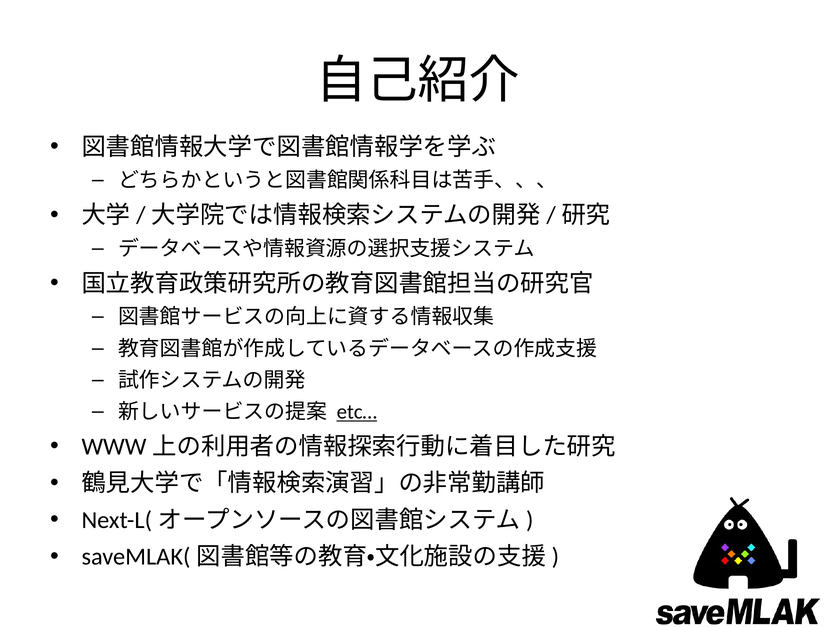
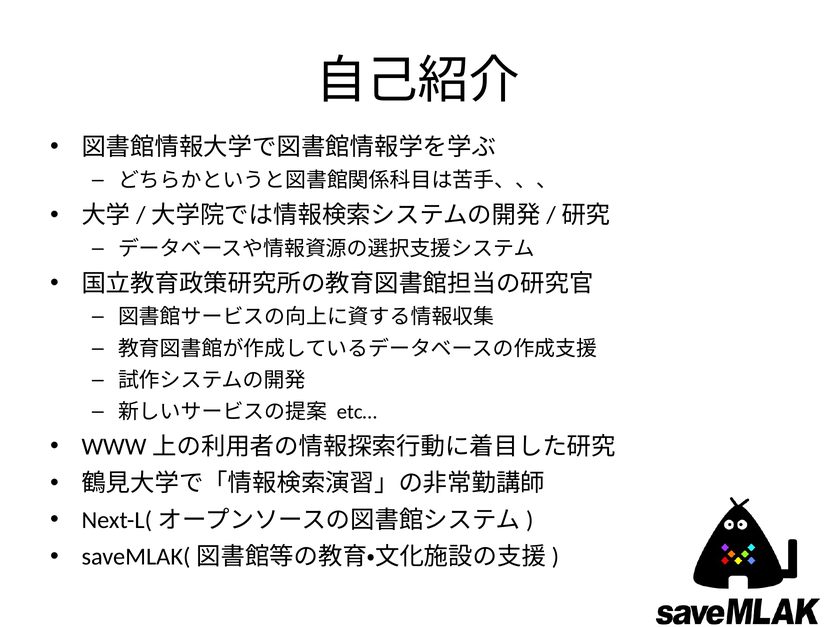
etc… underline: present -> none (357, 412)
